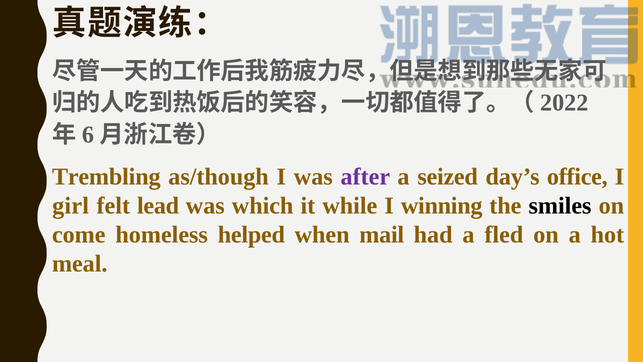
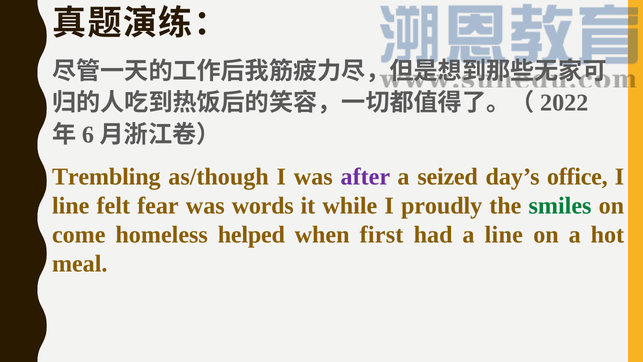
girl: girl -> line (71, 205)
lead: lead -> fear (158, 205)
which: which -> words (263, 205)
winning: winning -> proudly (442, 205)
smiles colour: black -> green (560, 205)
mail: mail -> first (382, 234)
a fled: fled -> line (504, 234)
